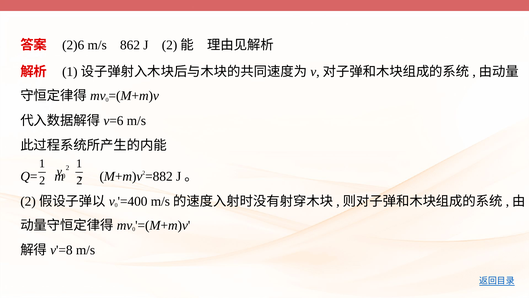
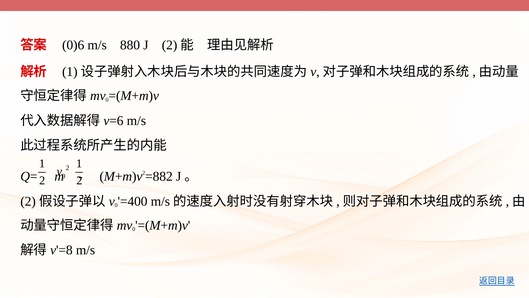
2)6: 2)6 -> 0)6 (73, 45)
862: 862 -> 880 (130, 45)
